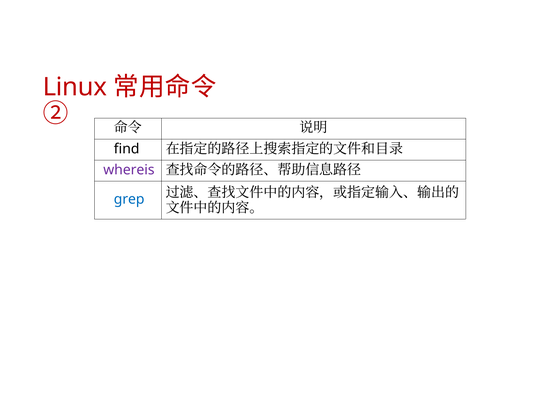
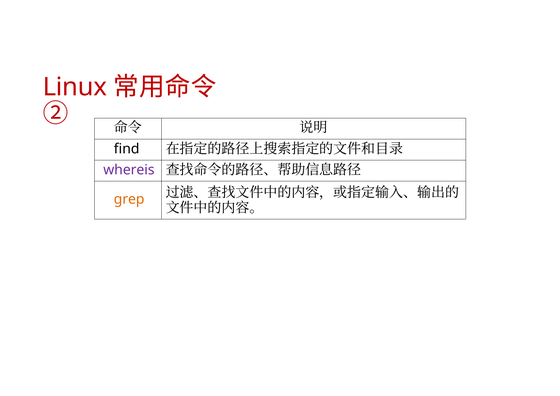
grep colour: blue -> orange (129, 199)
